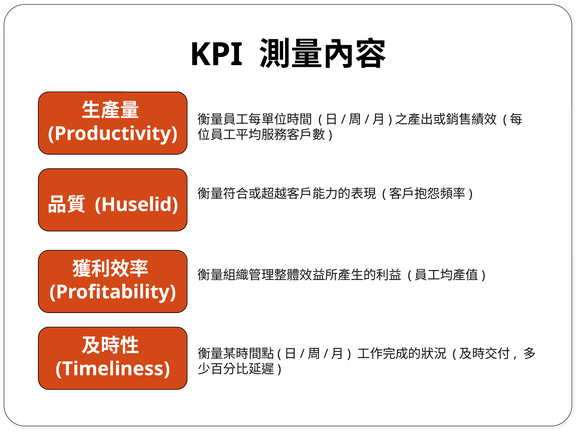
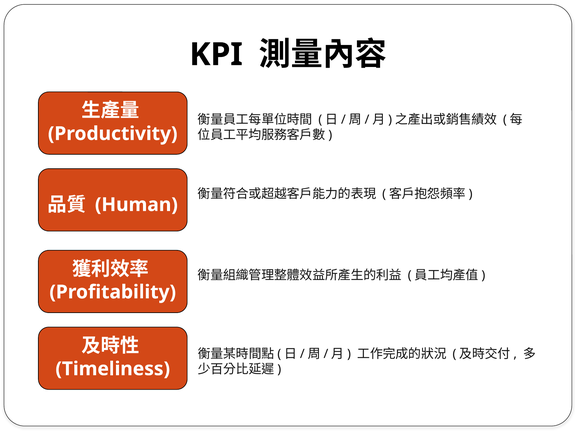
Huselid: Huselid -> Human (136, 205)
